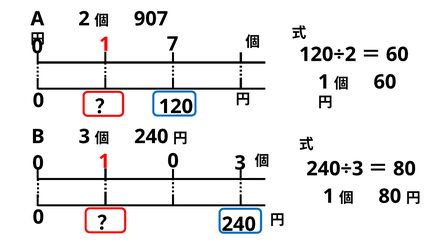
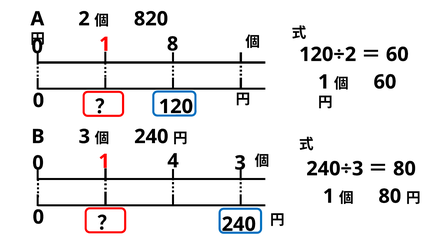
907: 907 -> 820 (151, 19)
7: 7 -> 8 (173, 44)
1 0: 0 -> 4 (173, 161)
